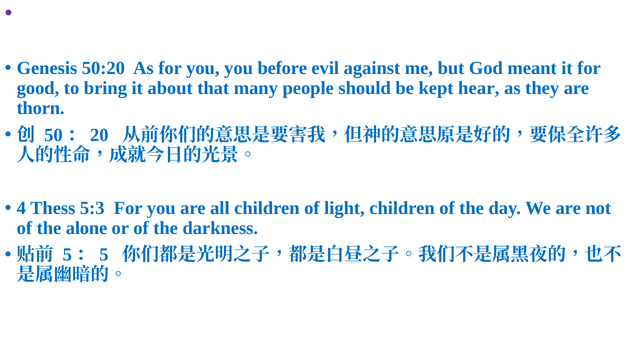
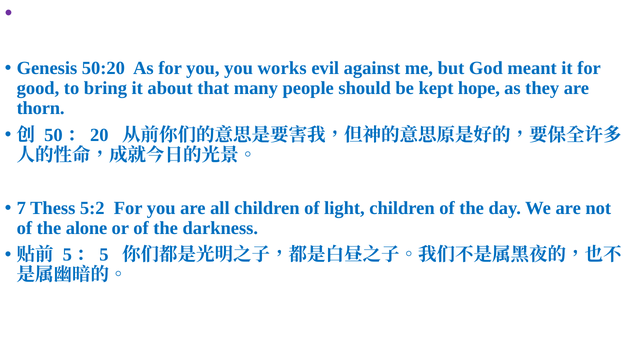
before: before -> works (282, 68)
hear: hear -> hope (479, 88)
4: 4 -> 7 (21, 208)
5:3: 5:3 -> 5:2 (92, 208)
